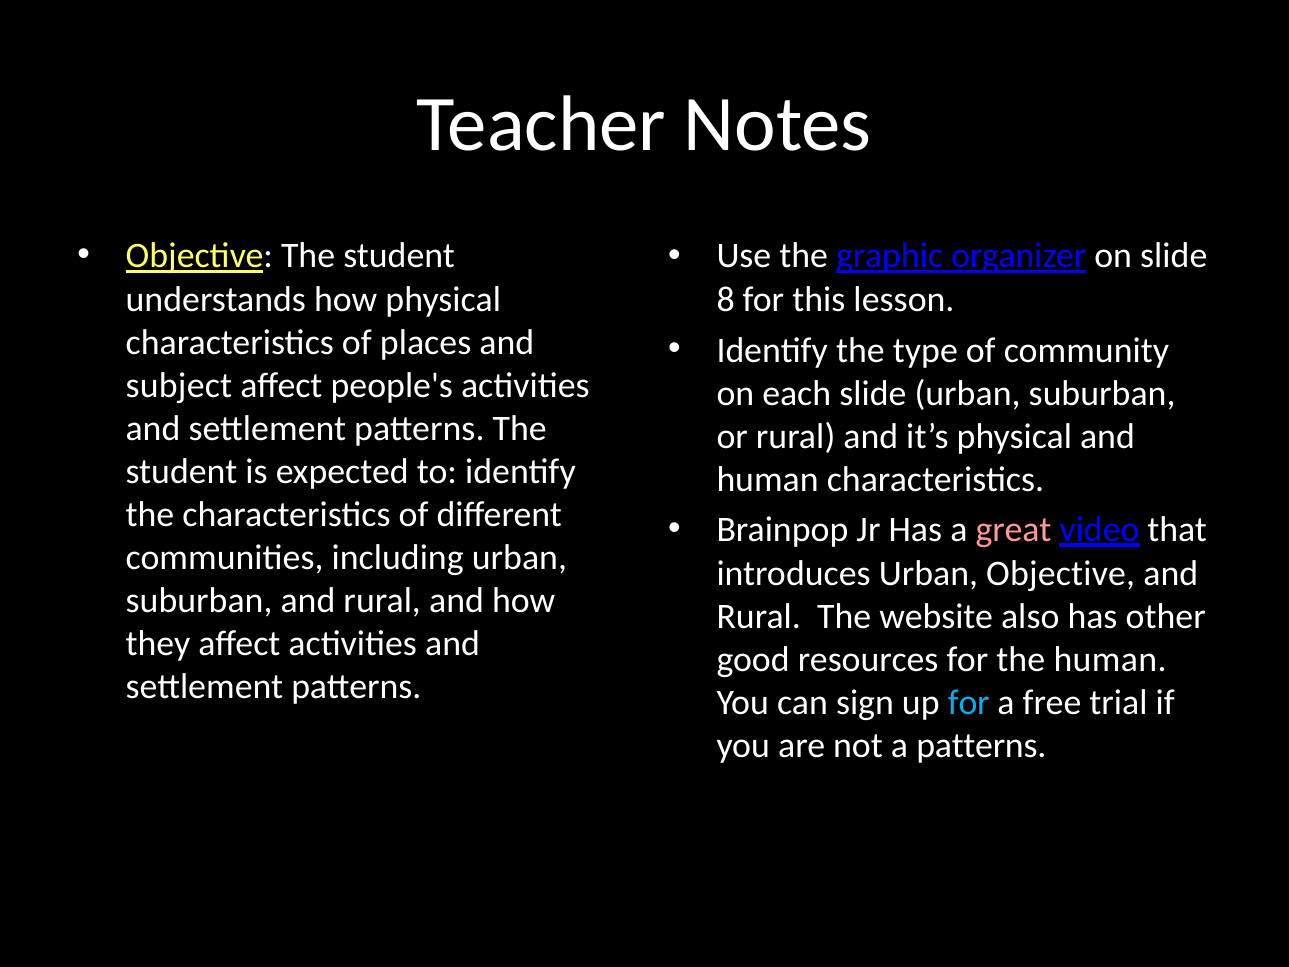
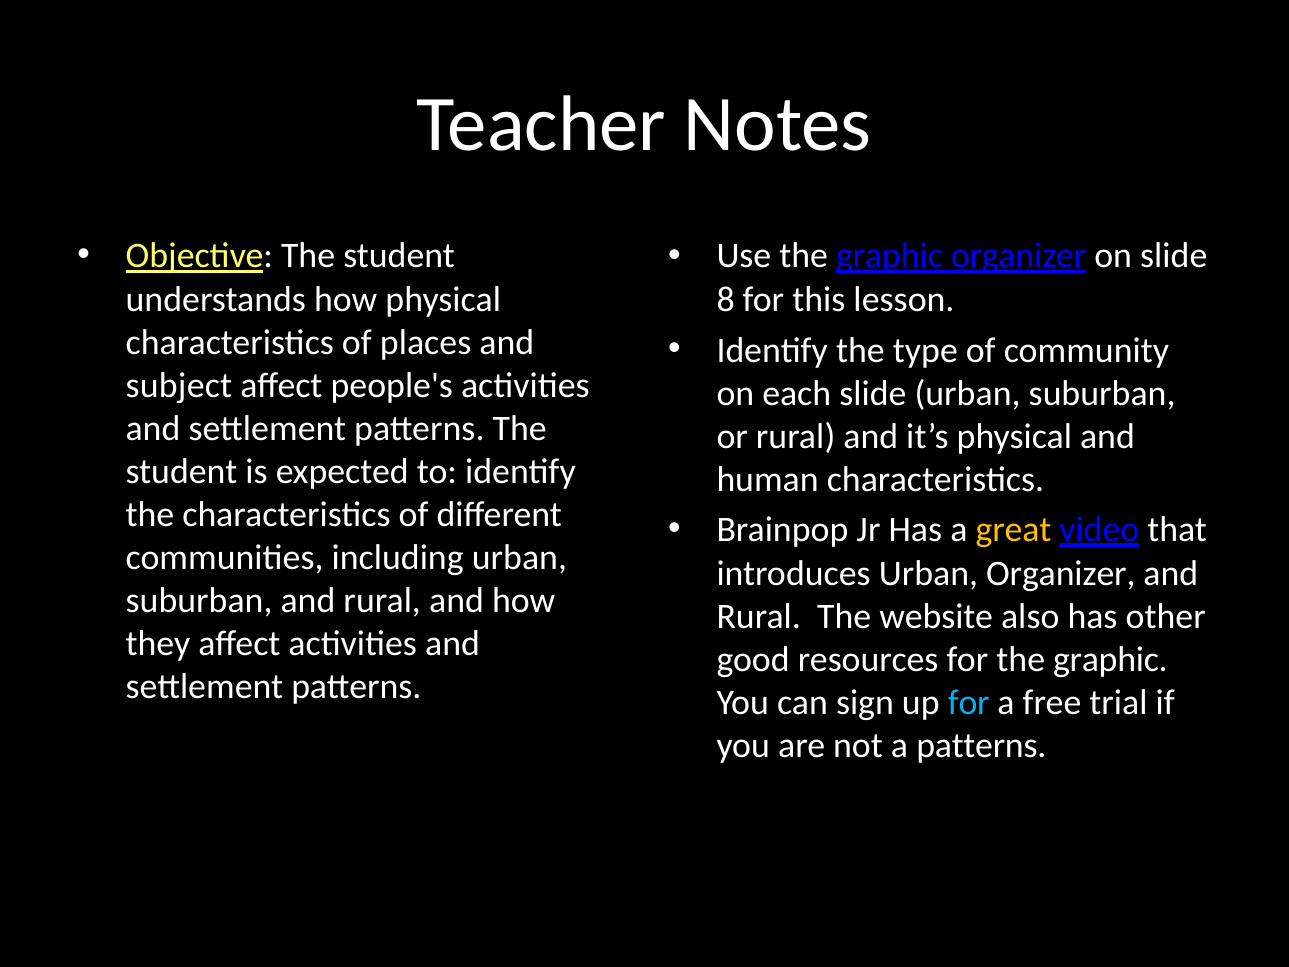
great colour: pink -> yellow (1013, 529)
Urban Objective: Objective -> Organizer (1061, 573)
for the human: human -> graphic (1110, 659)
